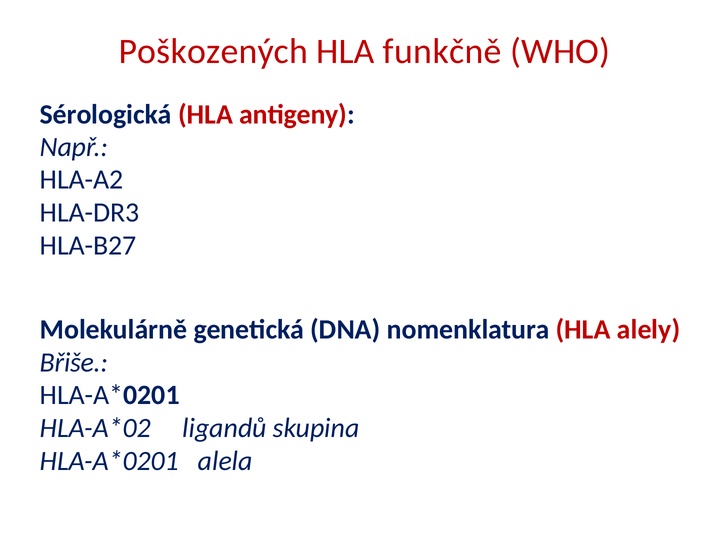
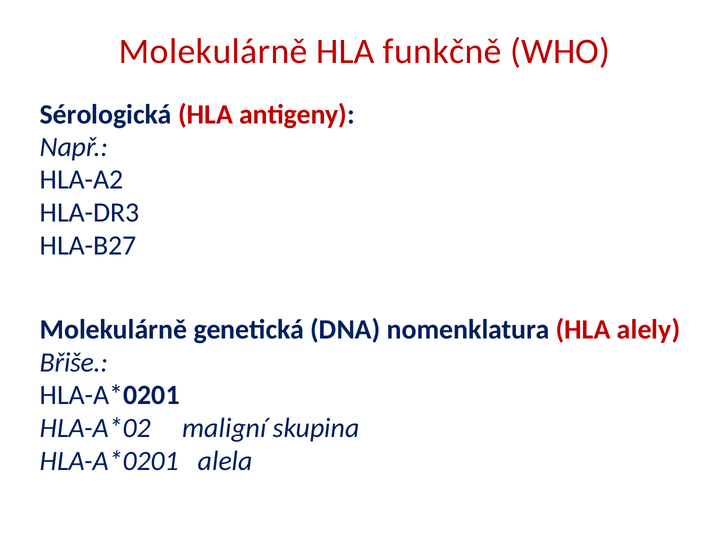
Poškozených: Poškozených -> Molekulárně (213, 51)
ligandů: ligandů -> maligní (225, 428)
